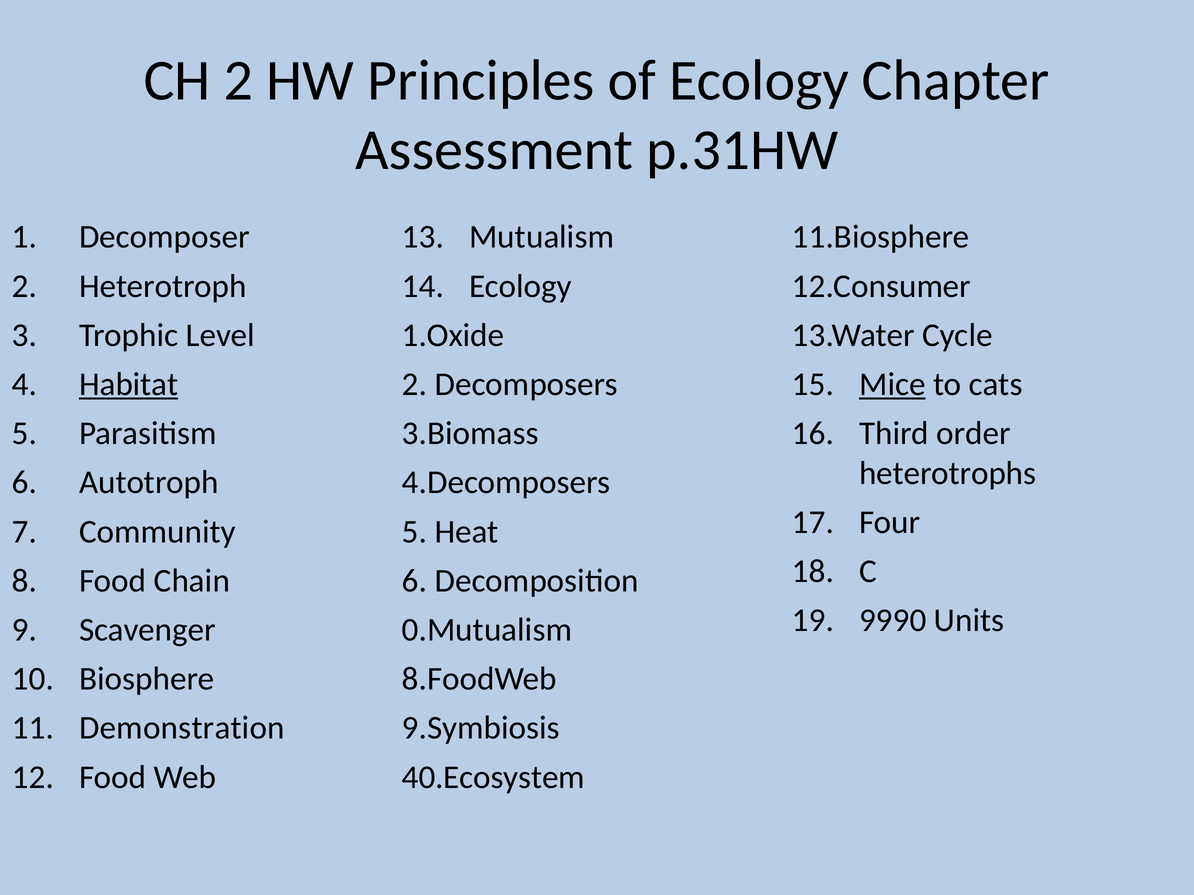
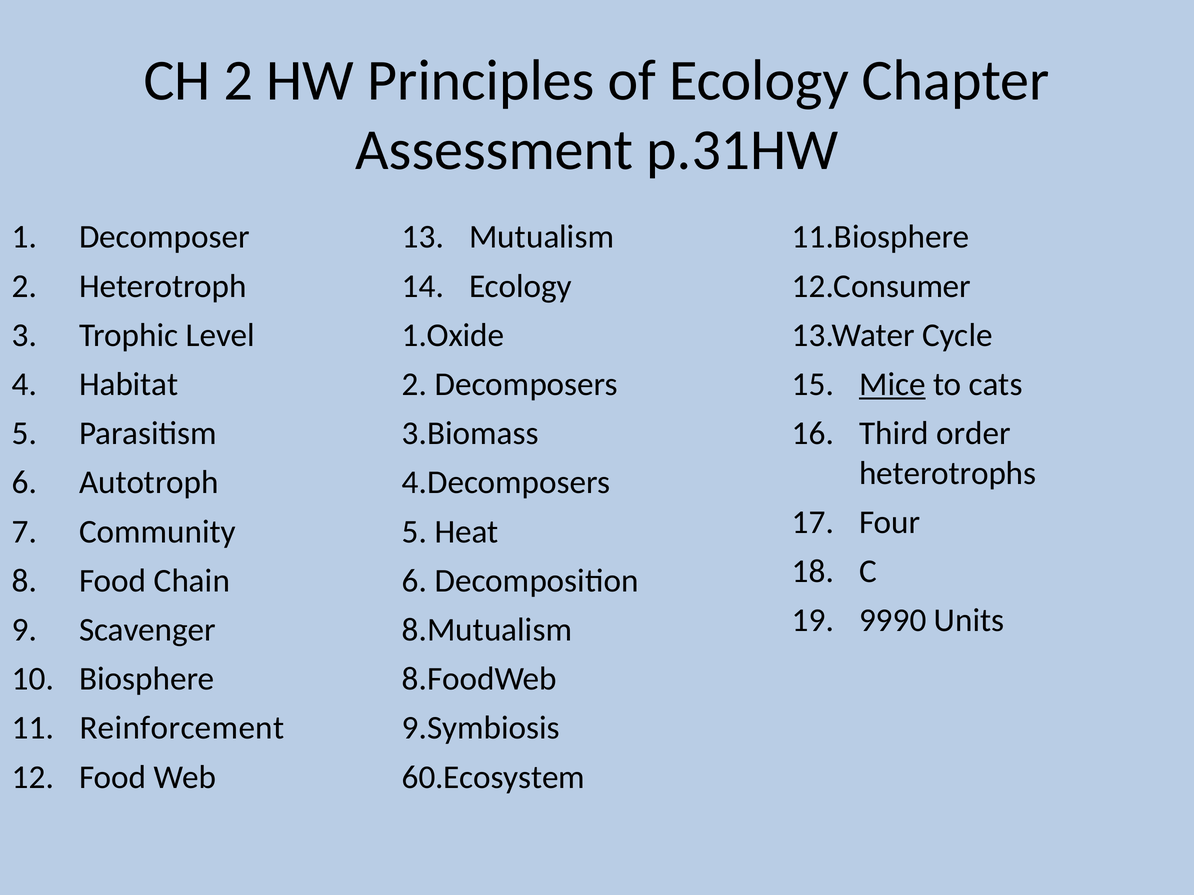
Habitat underline: present -> none (129, 385)
0.Mutualism: 0.Mutualism -> 8.Mutualism (487, 630)
Demonstration: Demonstration -> Reinforcement (182, 728)
40.Ecosystem: 40.Ecosystem -> 60.Ecosystem (493, 778)
